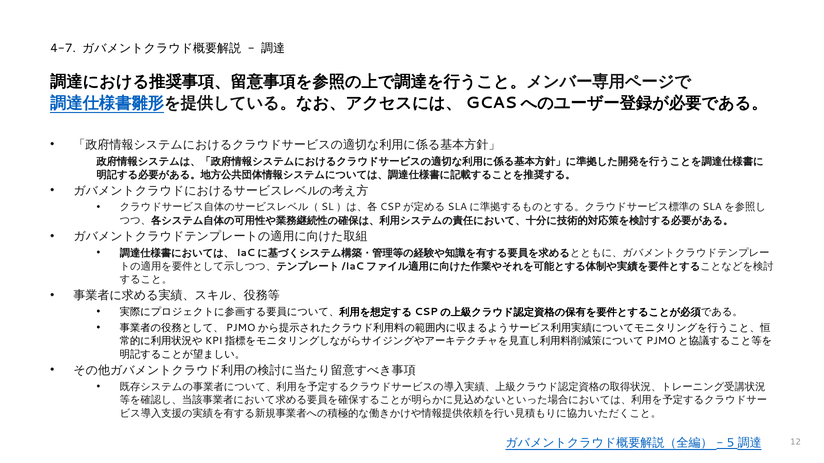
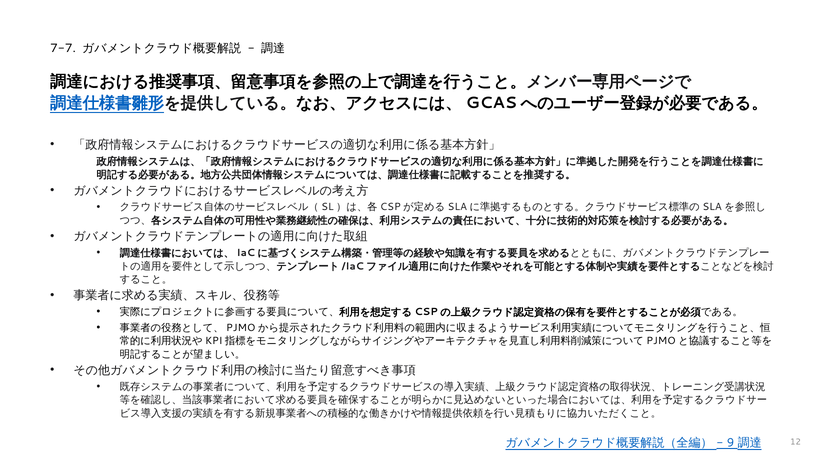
4-7: 4-7 -> 7-7 (63, 49)
5: 5 -> 9 (731, 443)
